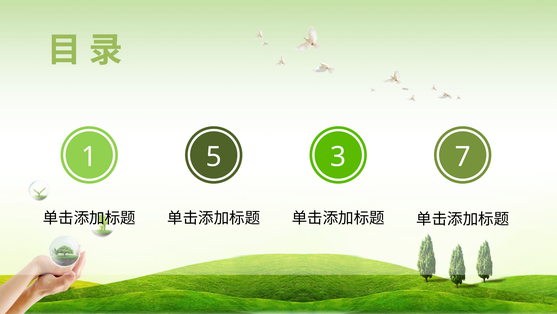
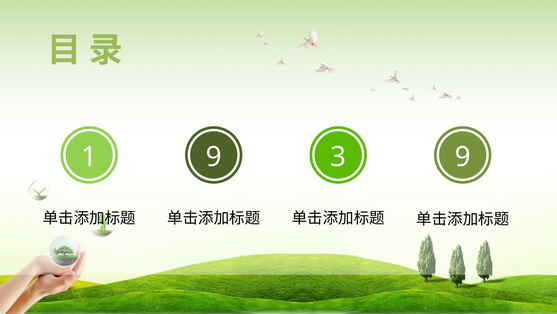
1 5: 5 -> 9 (214, 157)
3 7: 7 -> 9 (463, 157)
